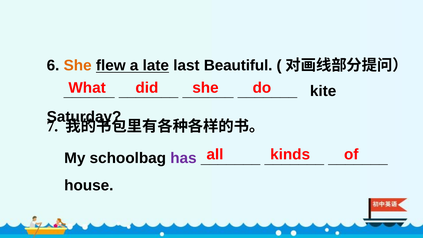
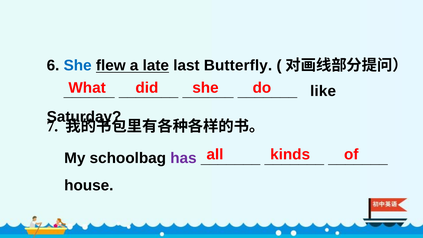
She colour: orange -> blue (78, 66)
Beautiful: Beautiful -> Butterfly (238, 66)
kite: kite -> like (323, 91)
